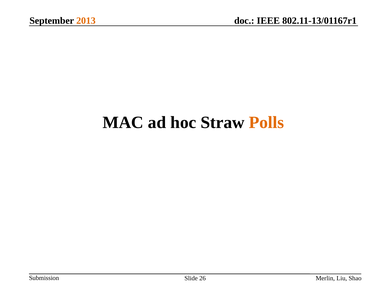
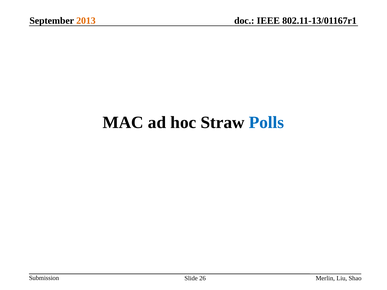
Polls colour: orange -> blue (267, 122)
